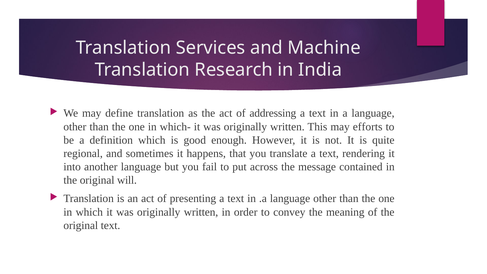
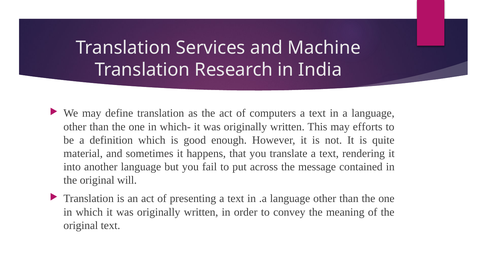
addressing: addressing -> computers (273, 113)
regional: regional -> material (83, 153)
